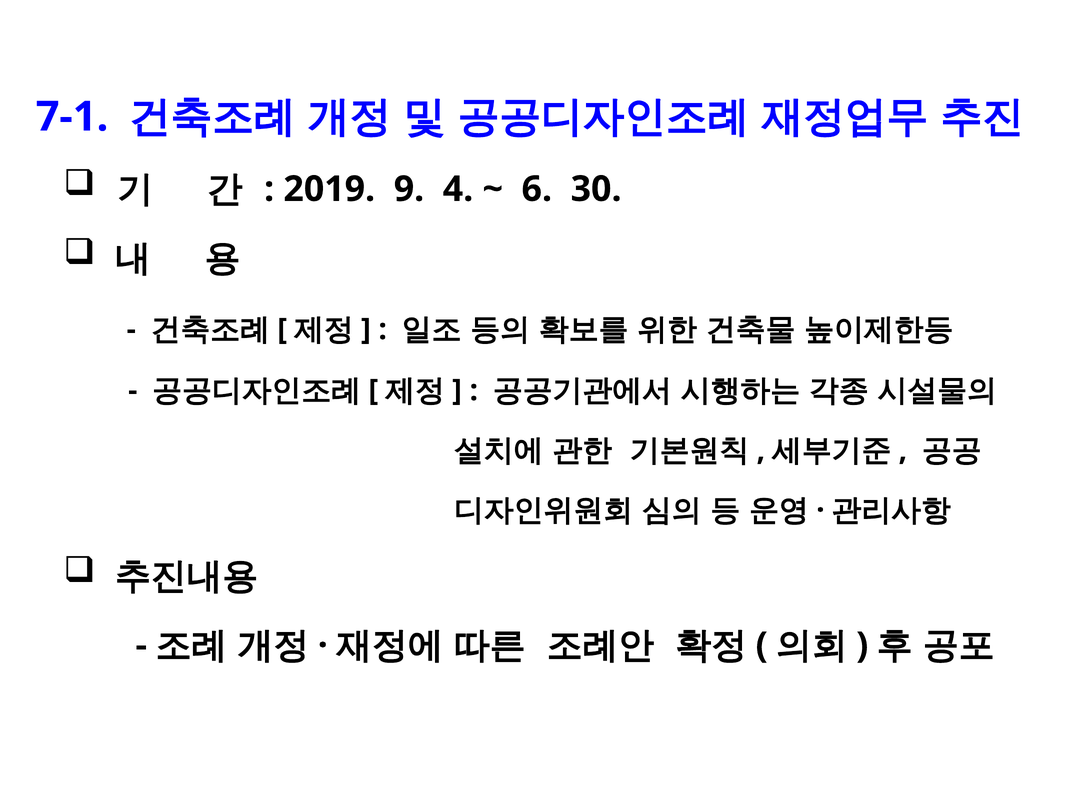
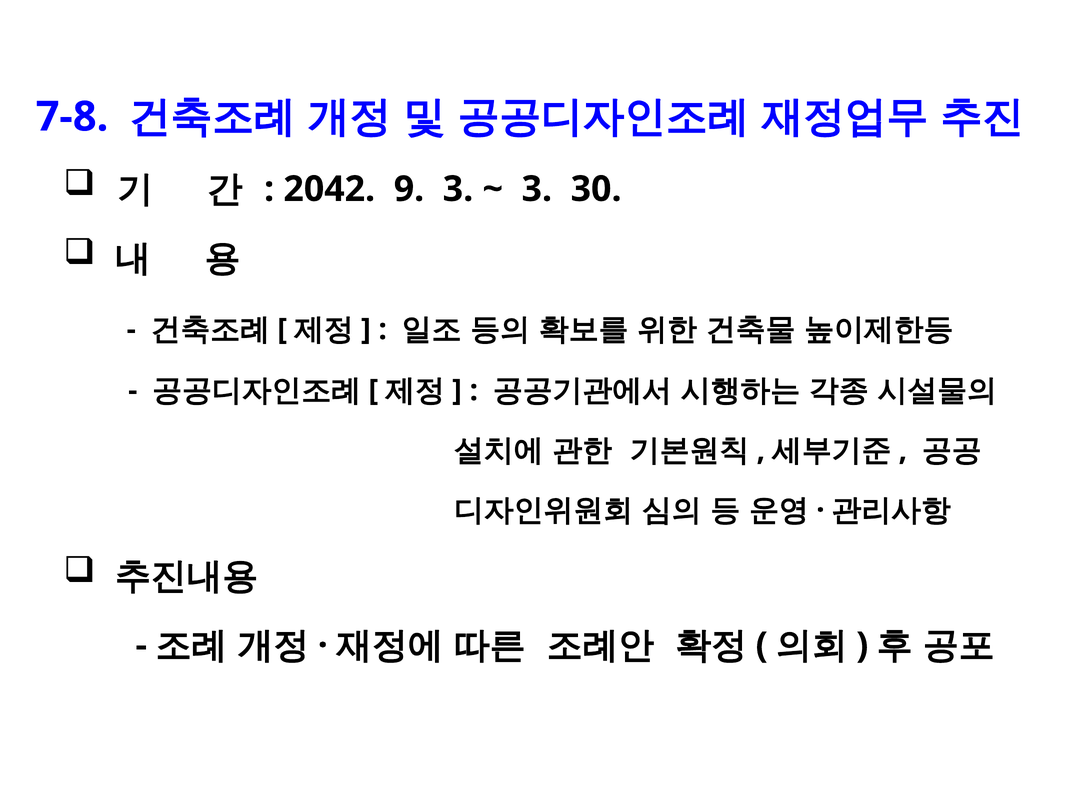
7-1: 7-1 -> 7-8 (72, 117)
2019: 2019 -> 2042 (329, 189)
9 4: 4 -> 3 (458, 189)
6: 6 -> 3 (537, 189)
